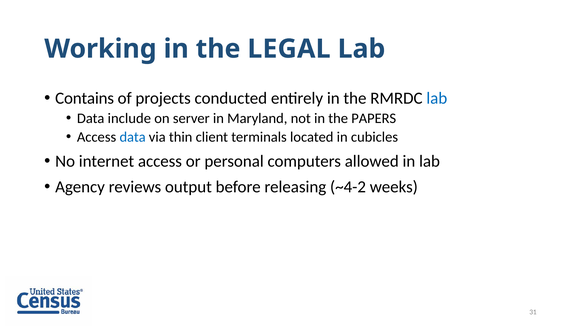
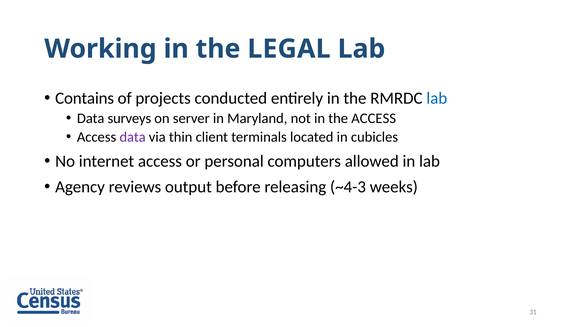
include: include -> surveys (129, 118)
the PAPERS: PAPERS -> ACCESS (374, 118)
data colour: blue -> purple (133, 137)
~4-2: ~4-2 -> ~4-3 (348, 187)
